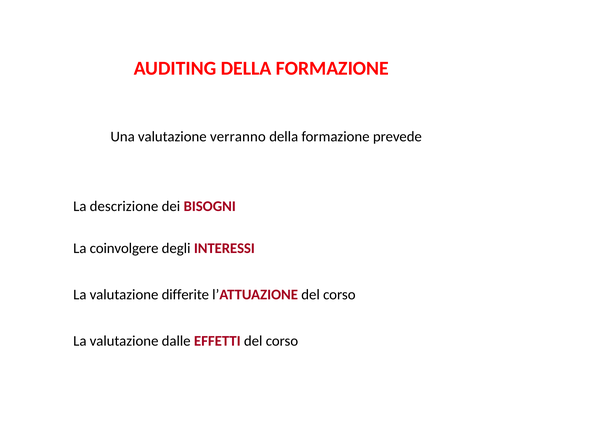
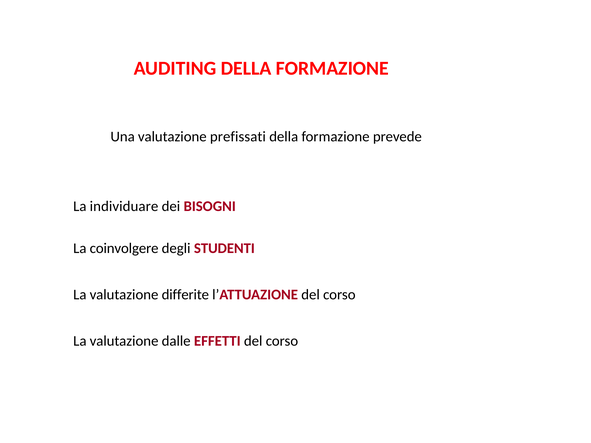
verranno: verranno -> prefissati (238, 137)
descrizione: descrizione -> individuare (124, 207)
INTERESSI: INTERESSI -> STUDENTI (224, 248)
